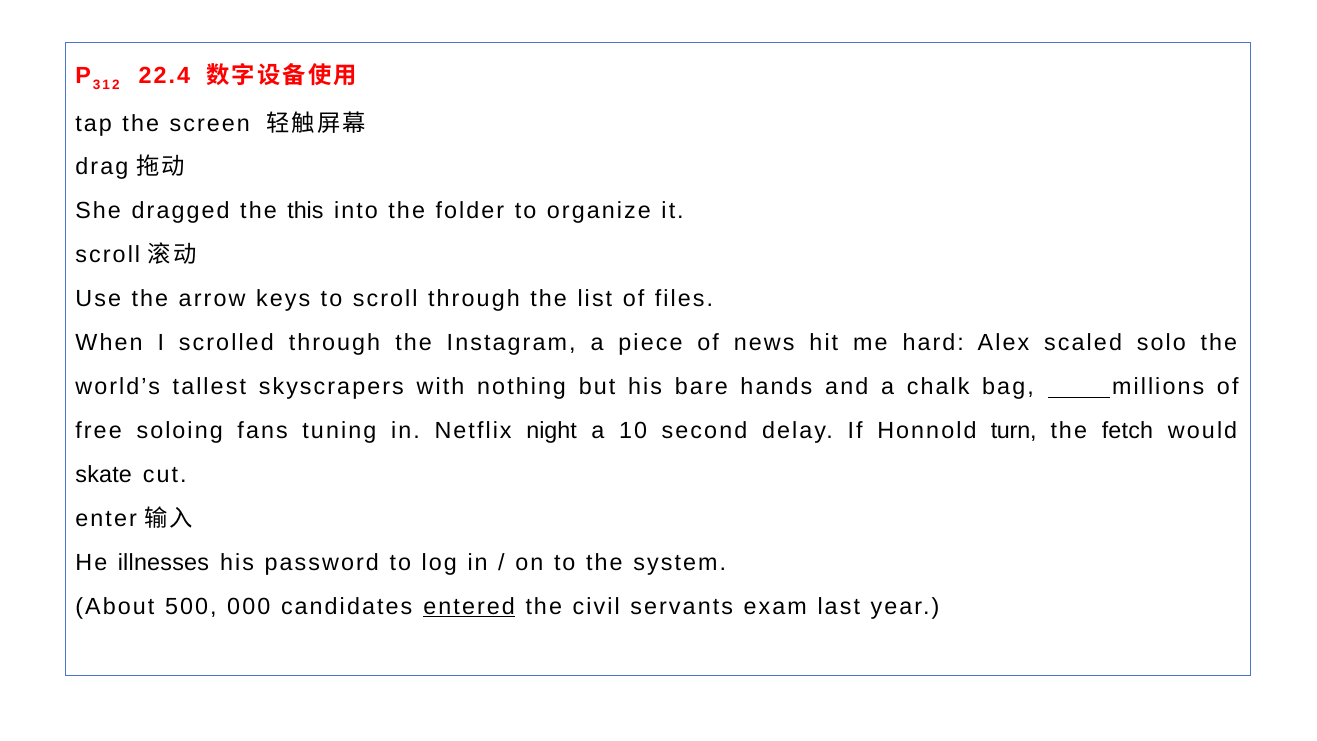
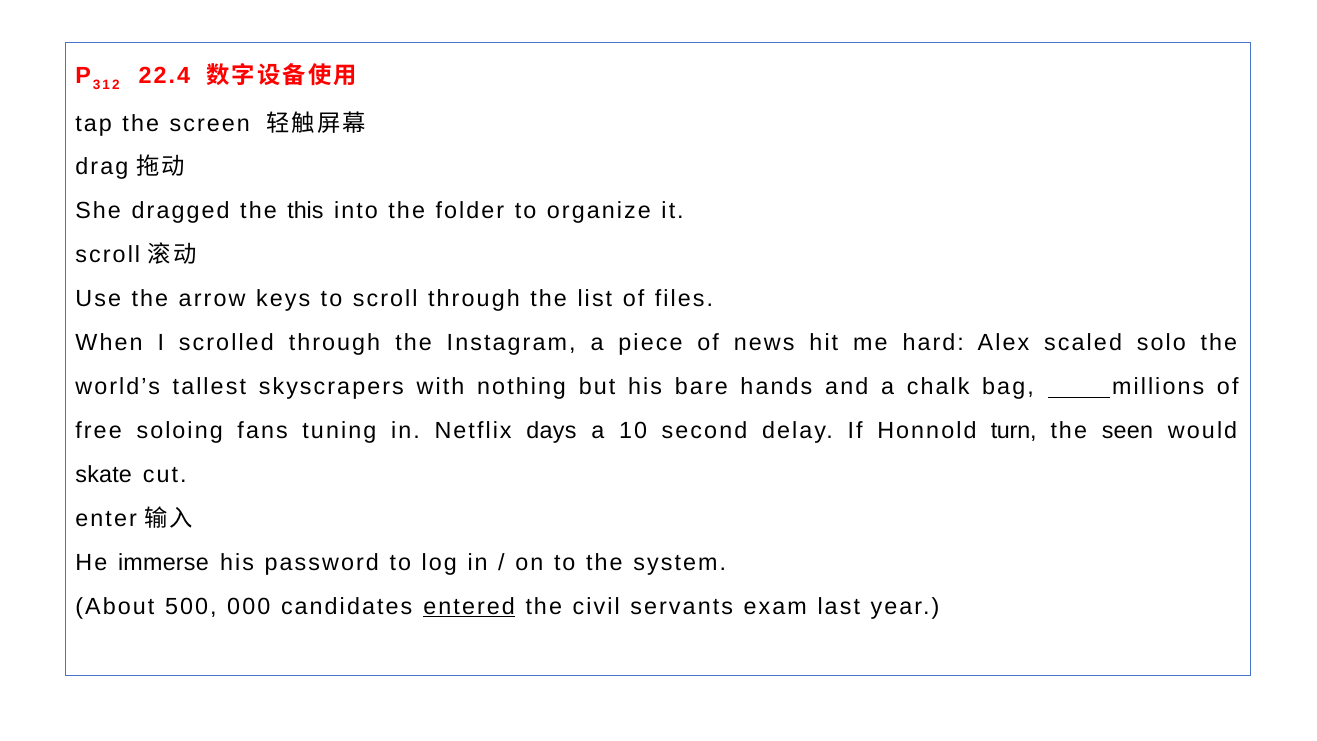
night: night -> days (551, 431)
fetch: fetch -> seen (1127, 431)
illnesses: illnesses -> immerse (163, 562)
